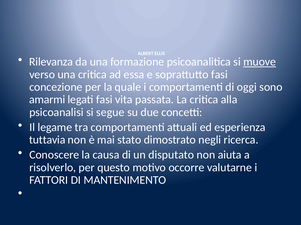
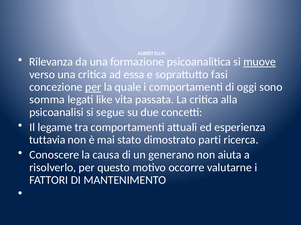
per underline: none -> present (93, 87)
amarmi: amarmi -> somma (47, 100)
legati fasi: fasi -> like (104, 100)
negli: negli -> parti (210, 140)
disputato: disputato -> generano (171, 155)
